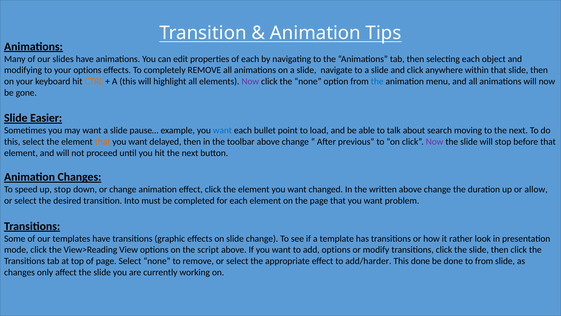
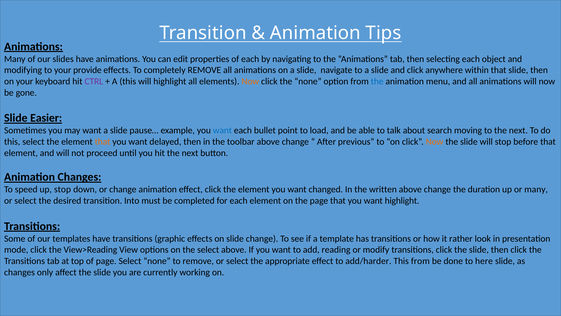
your options: options -> provide (87, 70)
CTRL colour: orange -> purple (94, 81)
Now colour: purple -> orange (250, 81)
Now colour: purple -> orange (435, 142)
or allow: allow -> many (536, 189)
want problem: problem -> highlight (402, 200)
the script: script -> select (208, 250)
add options: options -> reading (336, 250)
This done: done -> from (420, 261)
to from: from -> here (484, 261)
